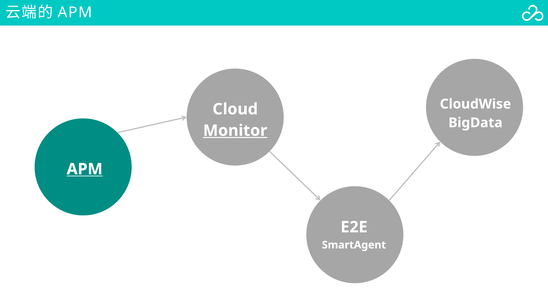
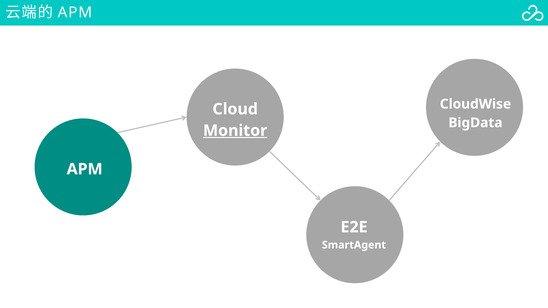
APM underline: present -> none (85, 169)
